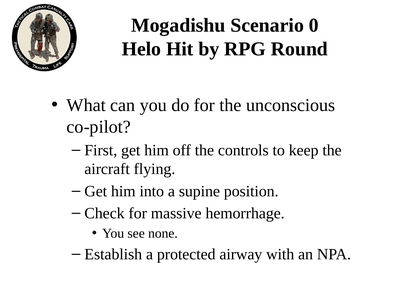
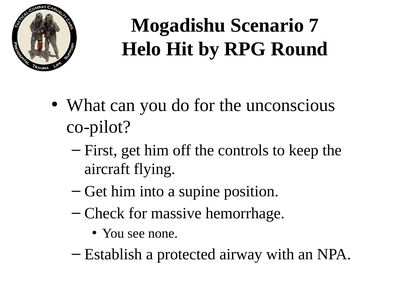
0: 0 -> 7 (314, 25)
